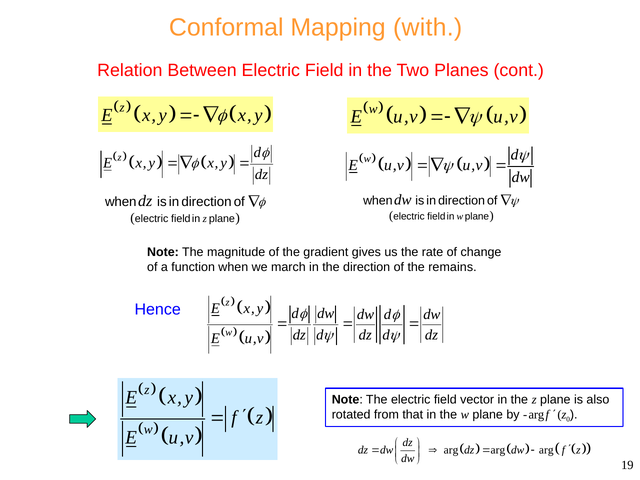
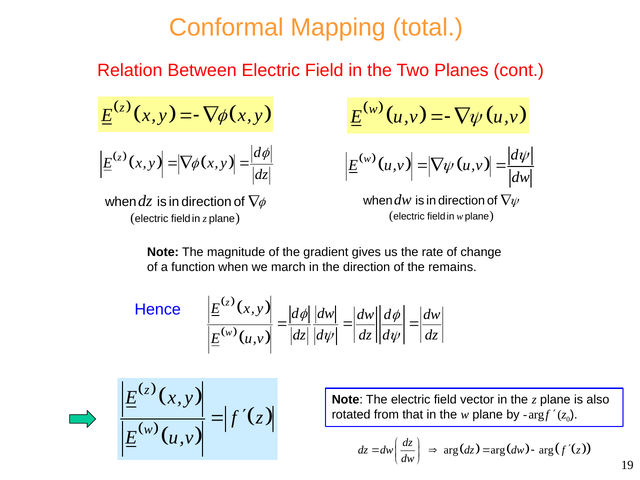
with: with -> total (428, 28)
